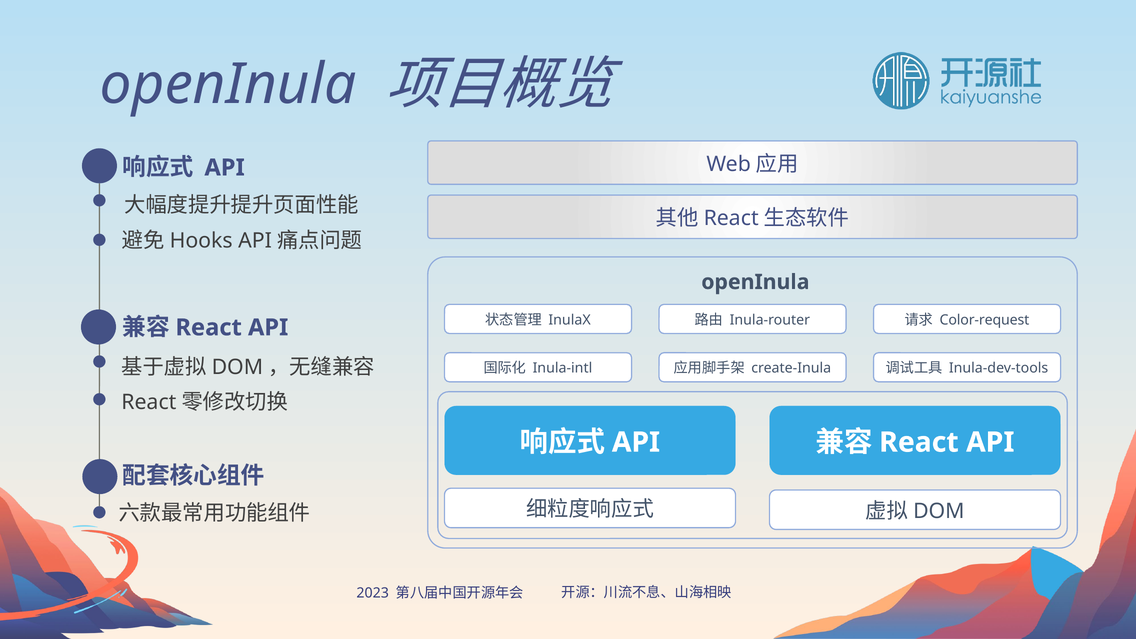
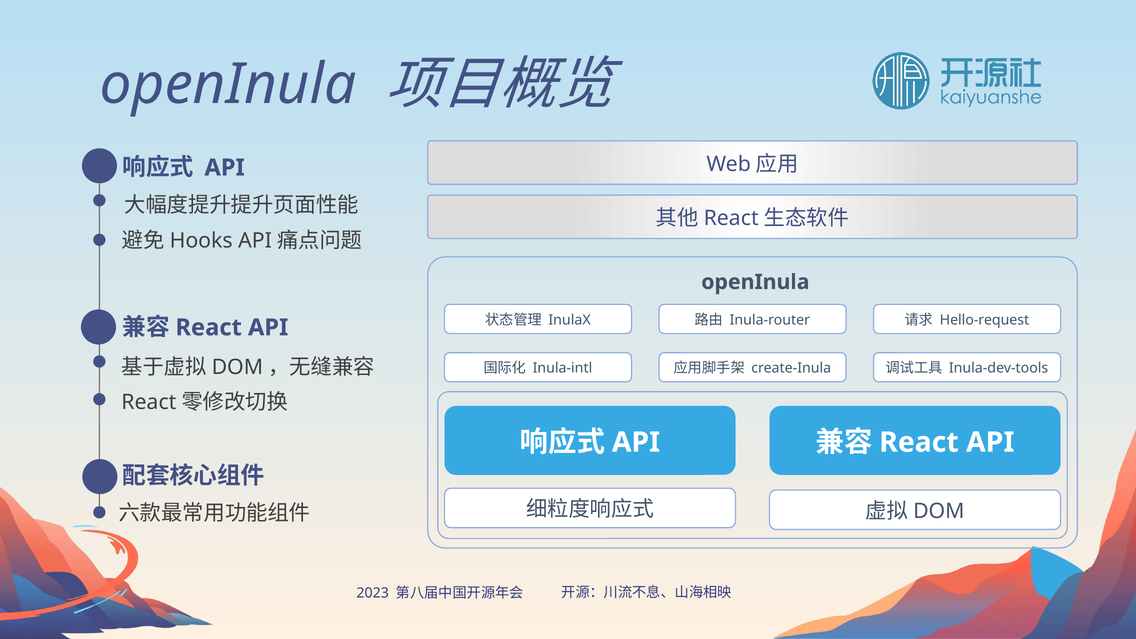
Color-request: Color-request -> Hello-request (984, 320)
